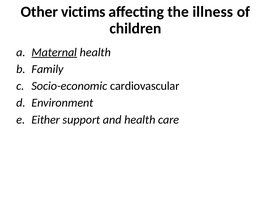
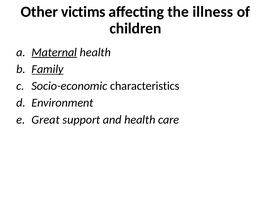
Family underline: none -> present (48, 69)
cardiovascular: cardiovascular -> characteristics (145, 86)
Either: Either -> Great (46, 120)
